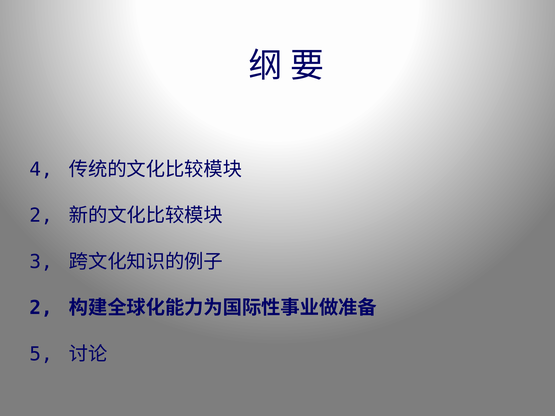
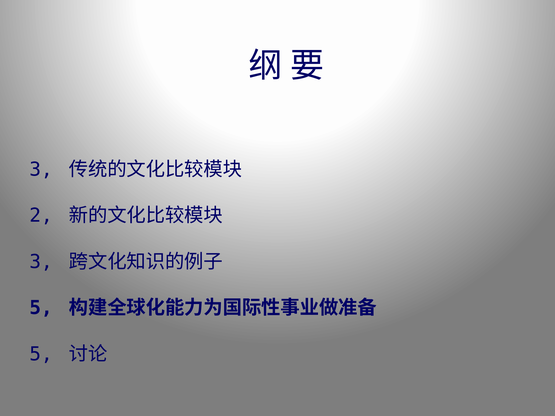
4: 4 -> 3 (41, 169)
2: 2 -> 5 (41, 308)
